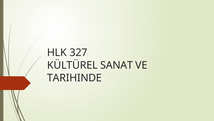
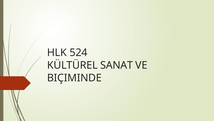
327: 327 -> 524 (79, 52)
TARIHINDE: TARIHINDE -> BIÇIMINDE (74, 77)
